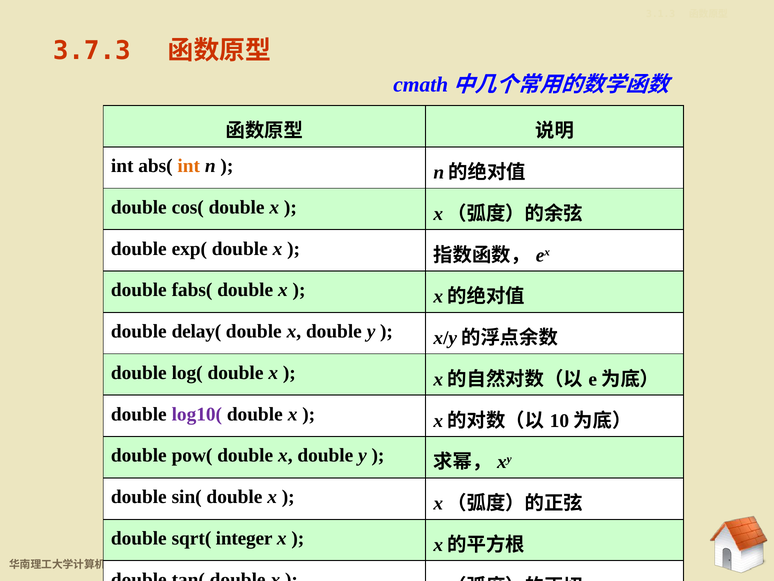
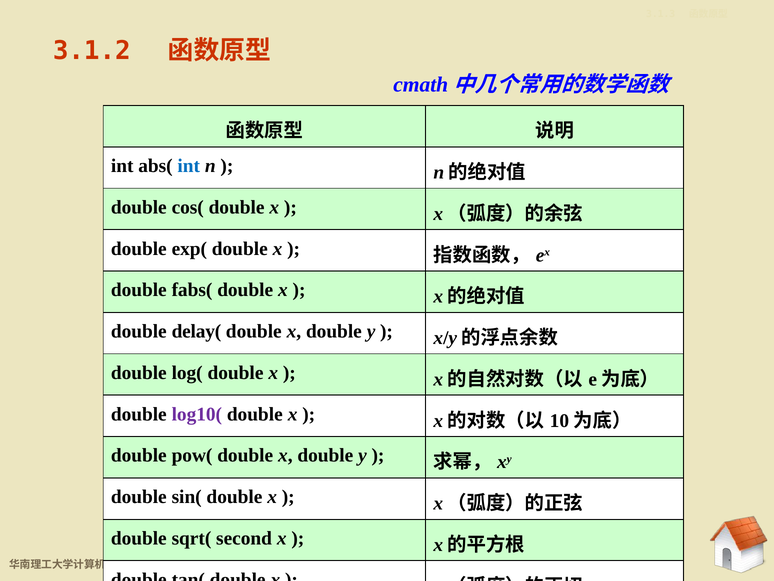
3.7.3: 3.7.3 -> 3.1.2 (92, 51)
int colour: orange -> blue (189, 166)
integer: integer -> second (244, 538)
